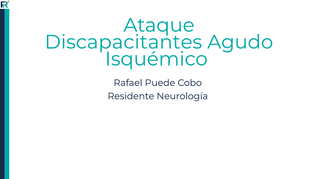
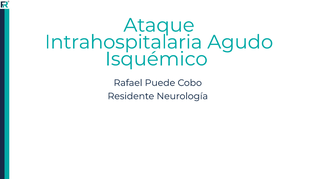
Discapacitantes: Discapacitantes -> Intrahospitalaria (124, 42)
